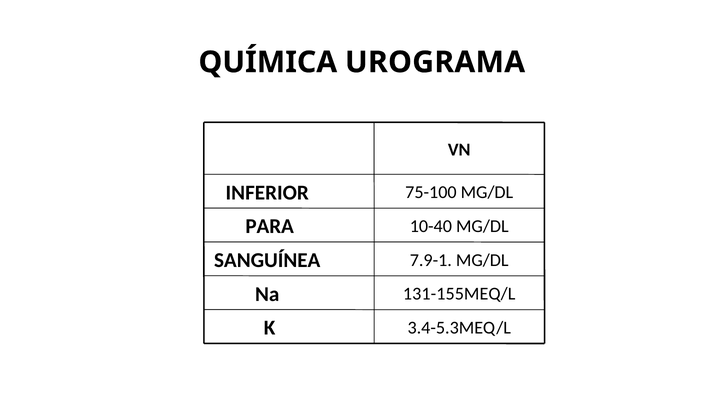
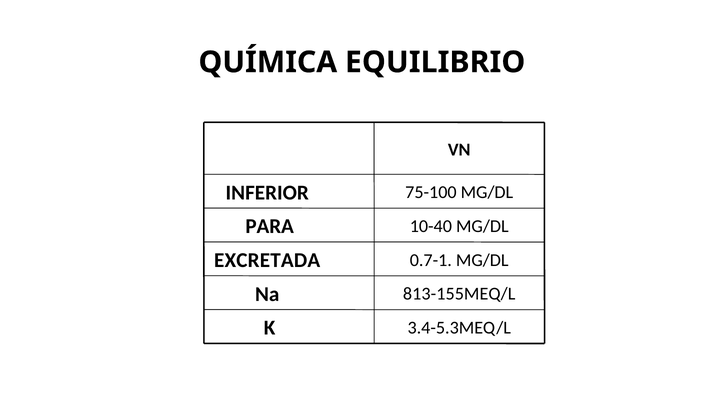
UROGRAMA: UROGRAMA -> EQUILIBRIO (435, 62)
SANGUÍNEA: SANGUÍNEA -> EXCRETADA (267, 260)
7.9-1: 7.9-1 -> 0.7-1 (431, 260)
131-155MEQ/L: 131-155MEQ/L -> 813-155MEQ/L (459, 294)
